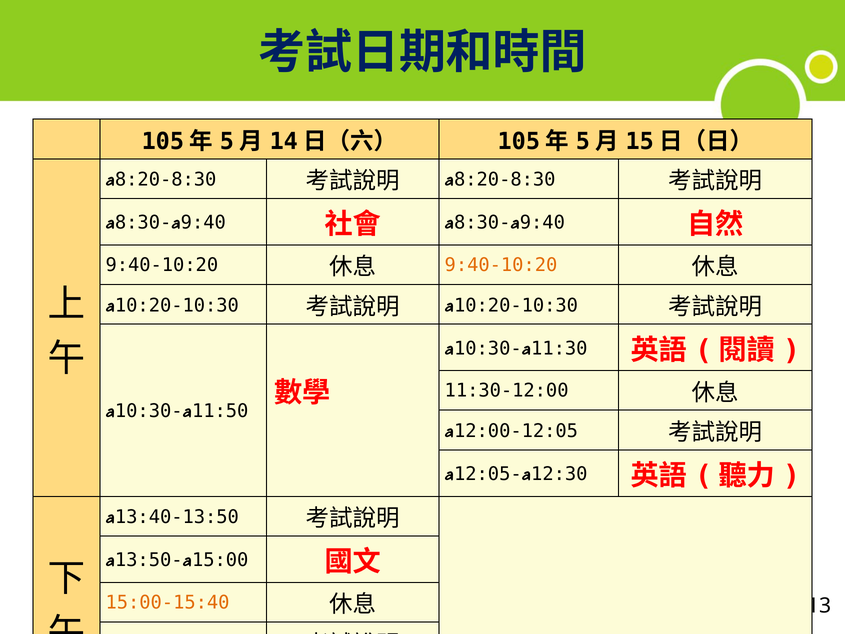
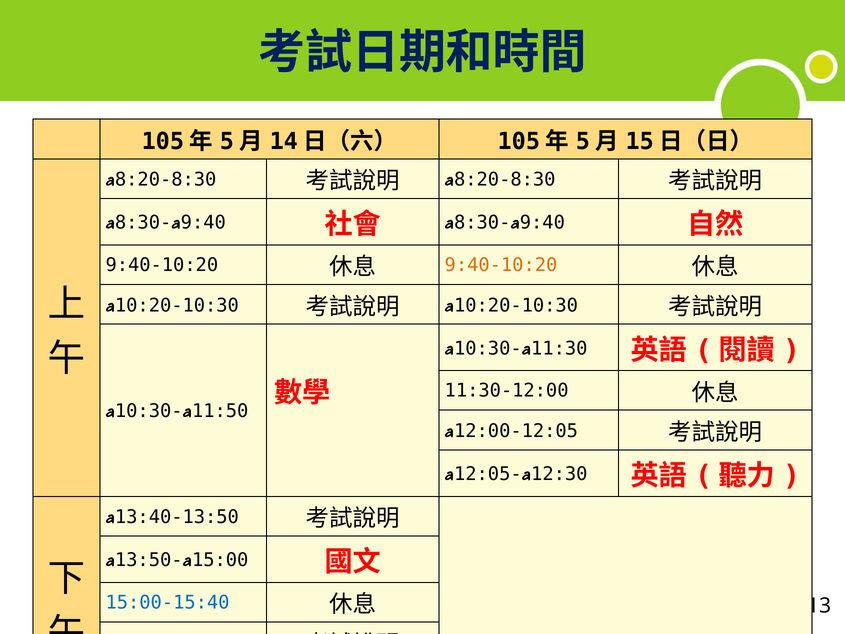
15:00-15:40 colour: orange -> blue (168, 602)
